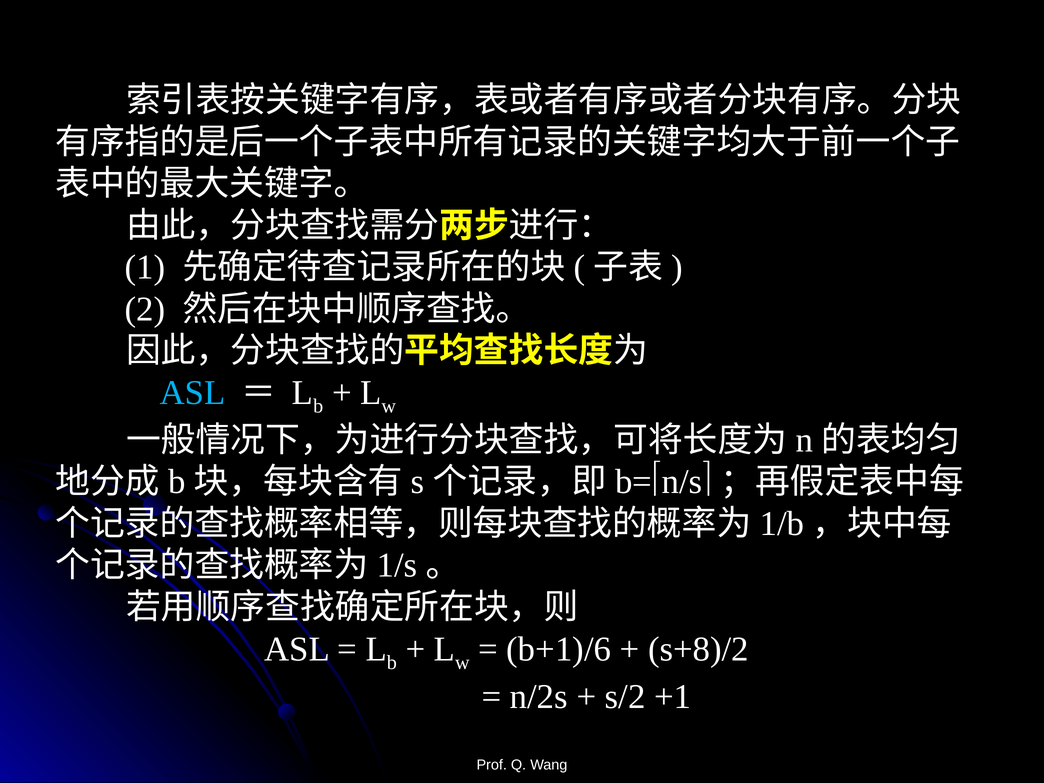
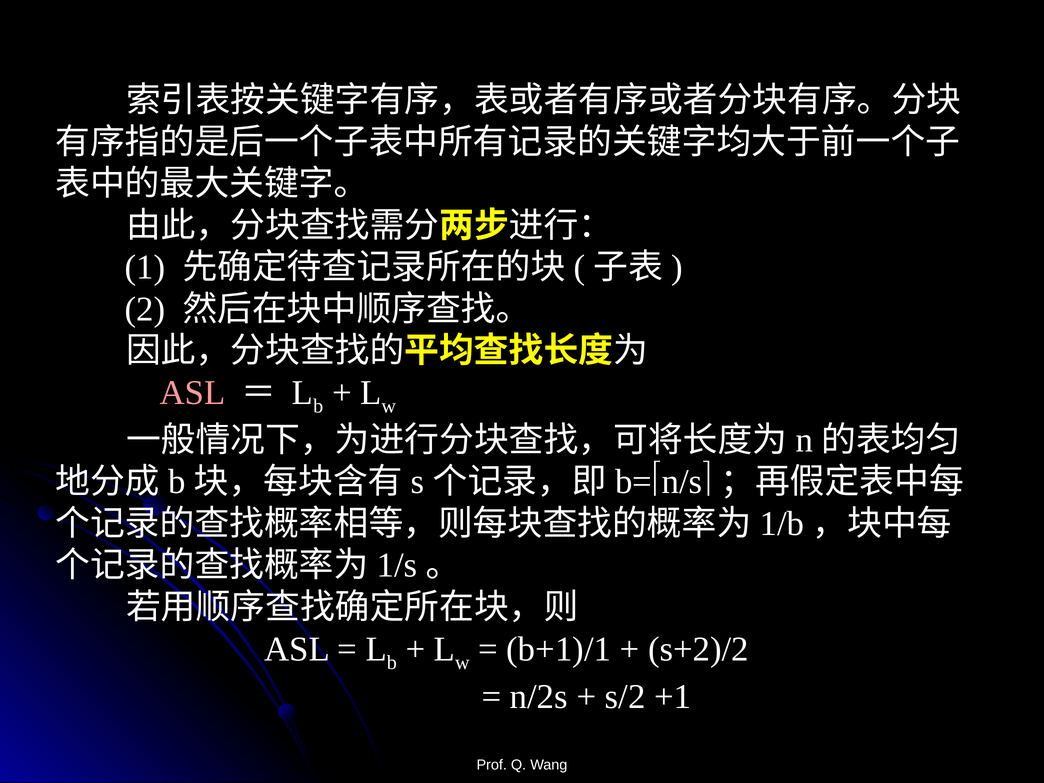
ASL colour: light blue -> pink (193, 393)
b+1)/6: b+1)/6 -> b+1)/1 (559, 649)
s+8)/2: s+8)/2 -> s+2)/2 (699, 649)
